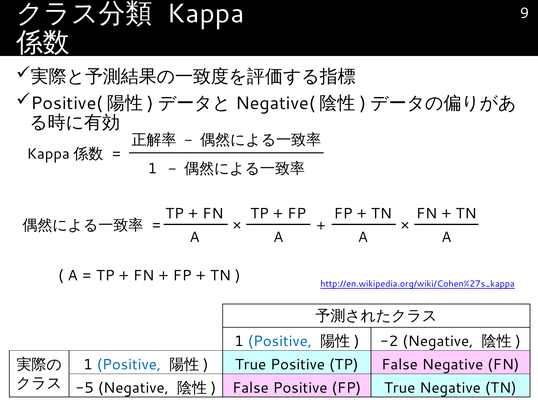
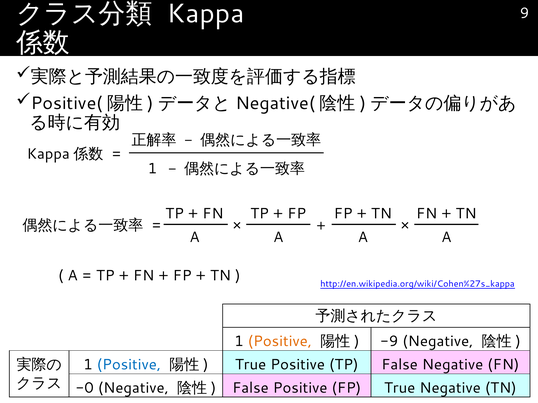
Positive colour: blue -> orange (280, 342)
-2: -2 -> -9 (389, 342)
-5: -5 -> -0 (85, 388)
